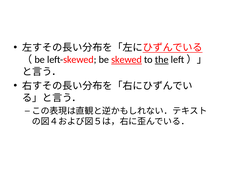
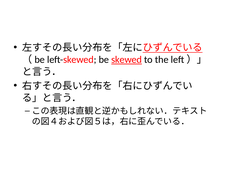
the underline: present -> none (162, 59)
